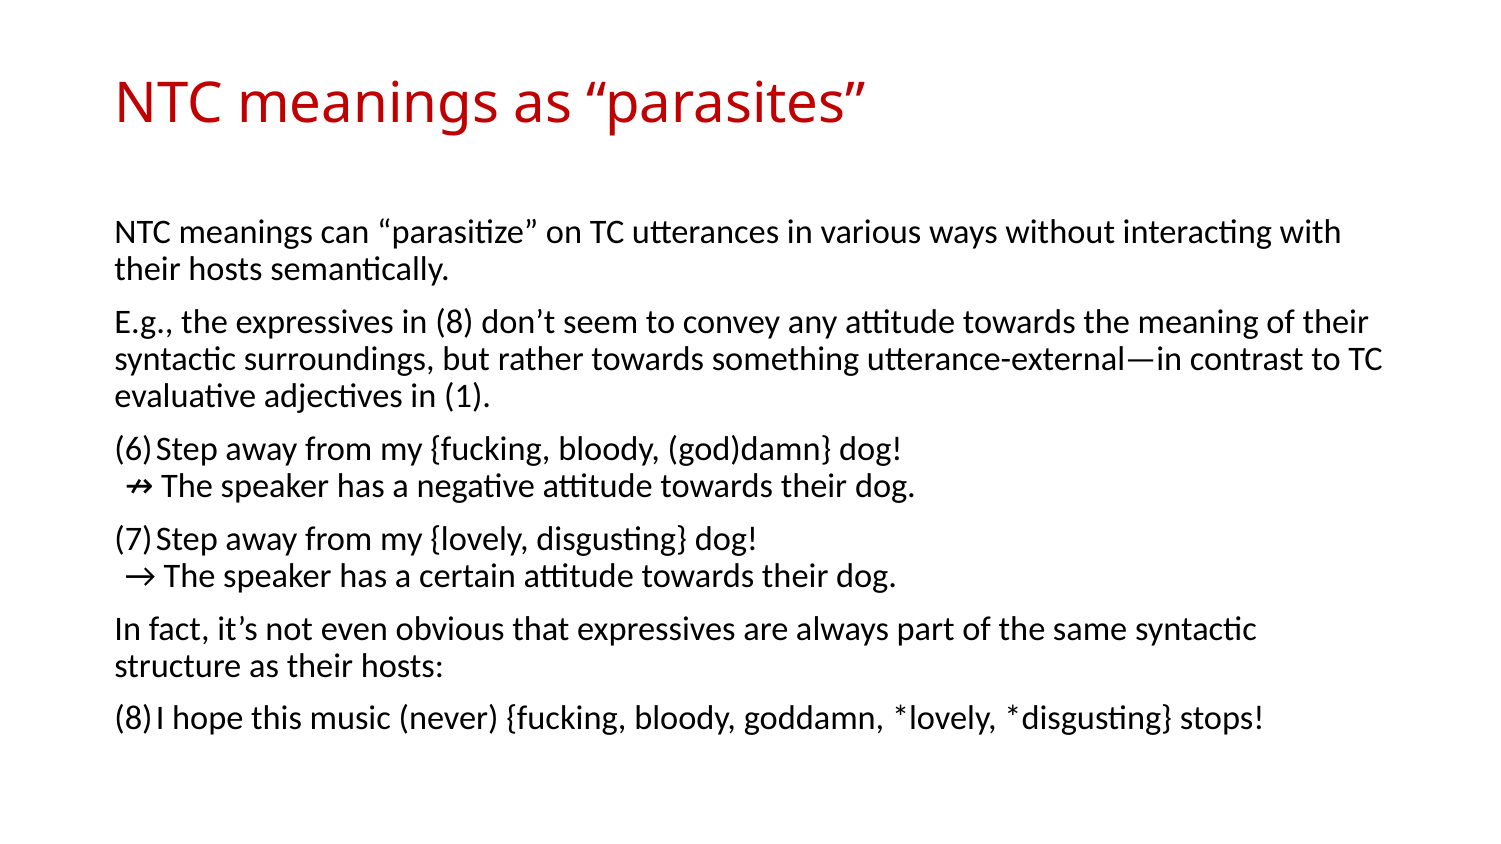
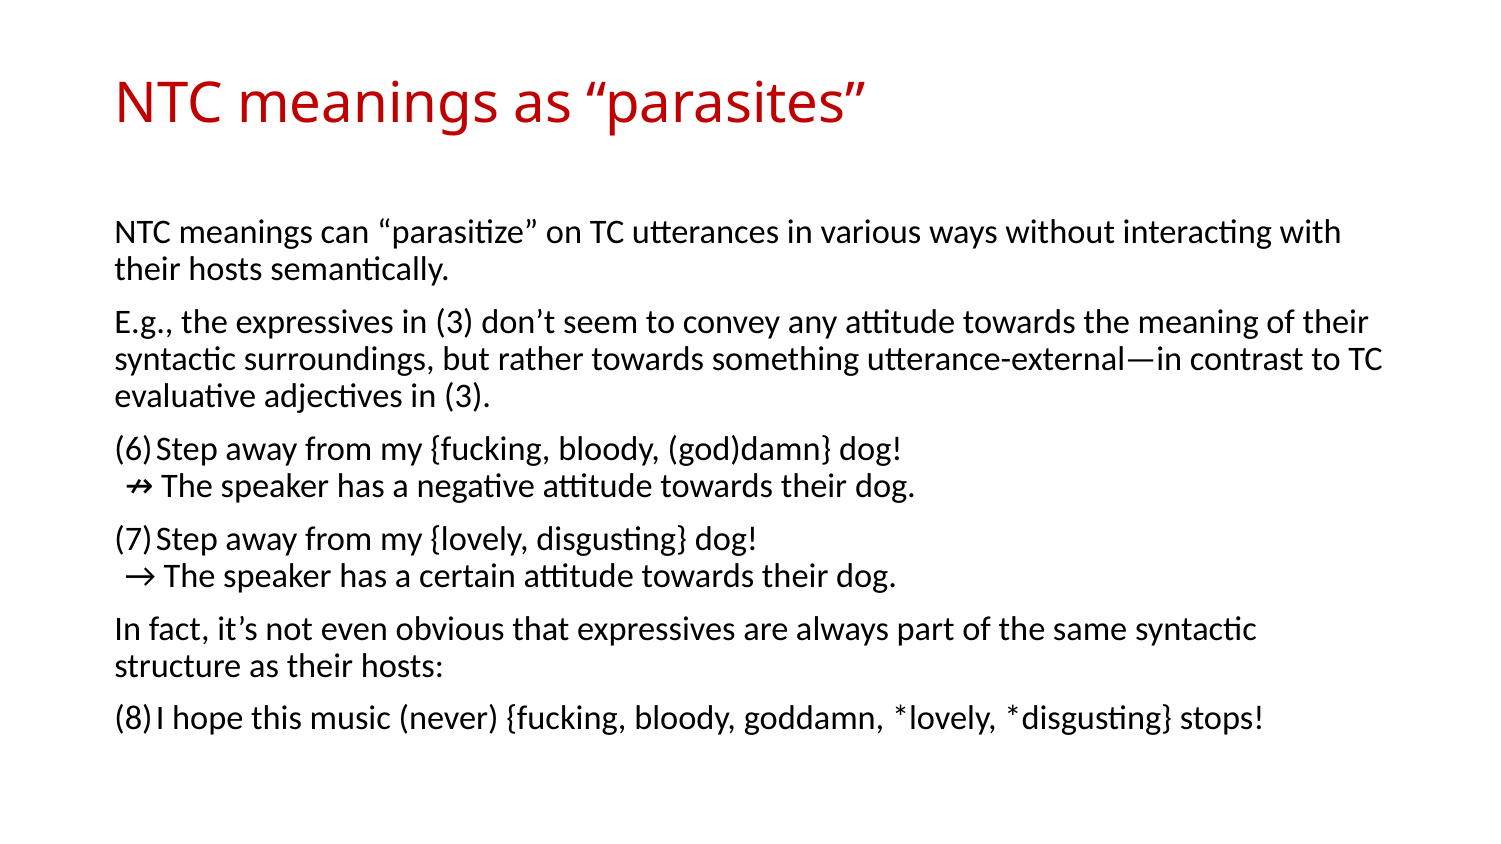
expressives in 8: 8 -> 3 (454, 322)
adjectives in 1: 1 -> 3 (468, 396)
